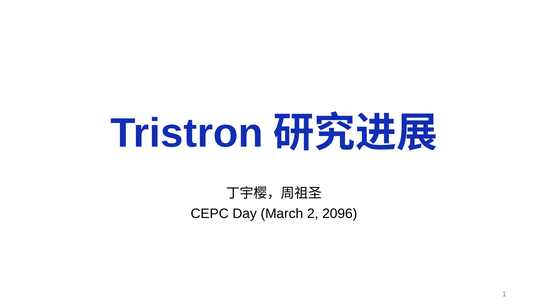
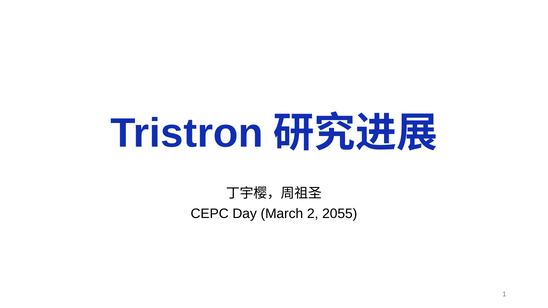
2096: 2096 -> 2055 (340, 214)
